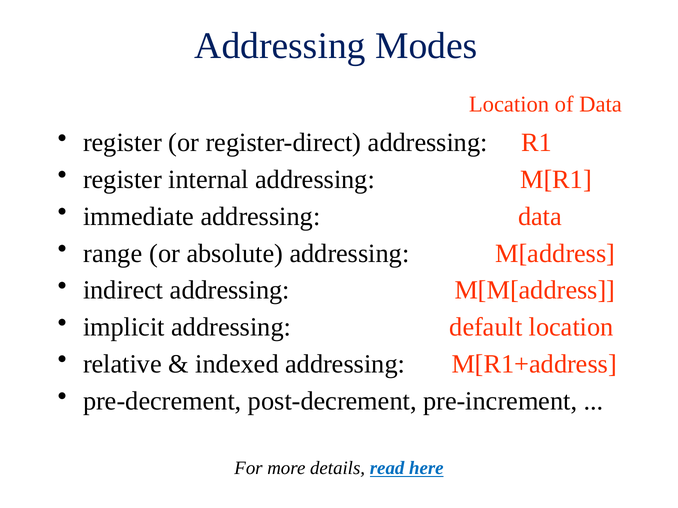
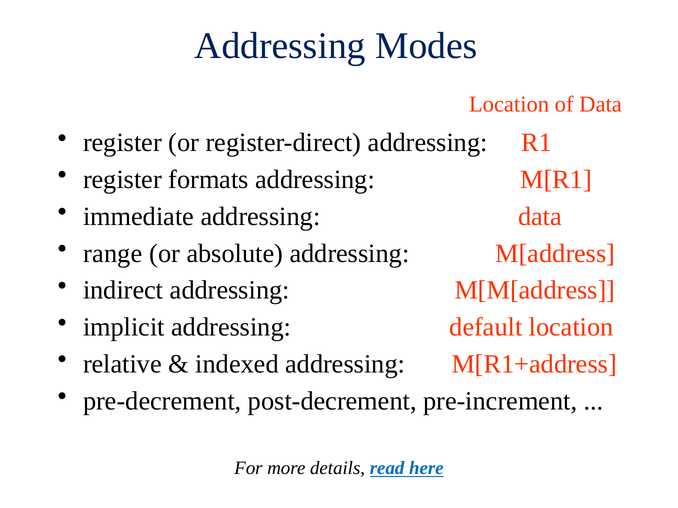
internal: internal -> formats (209, 180)
